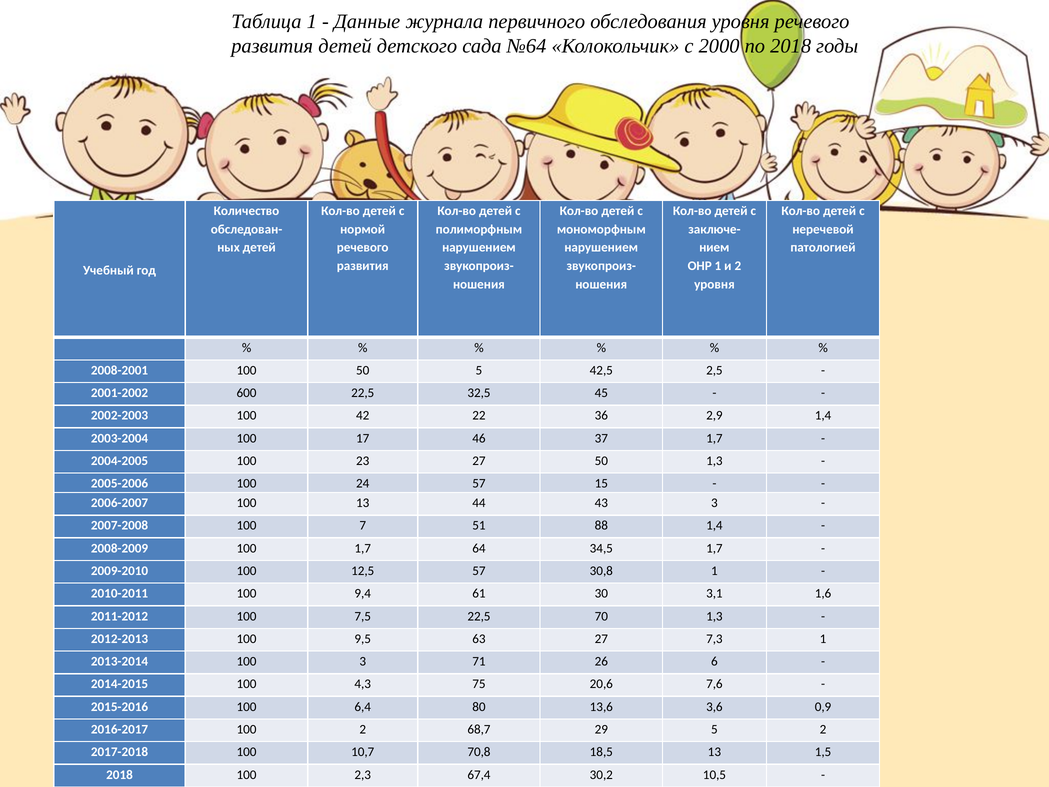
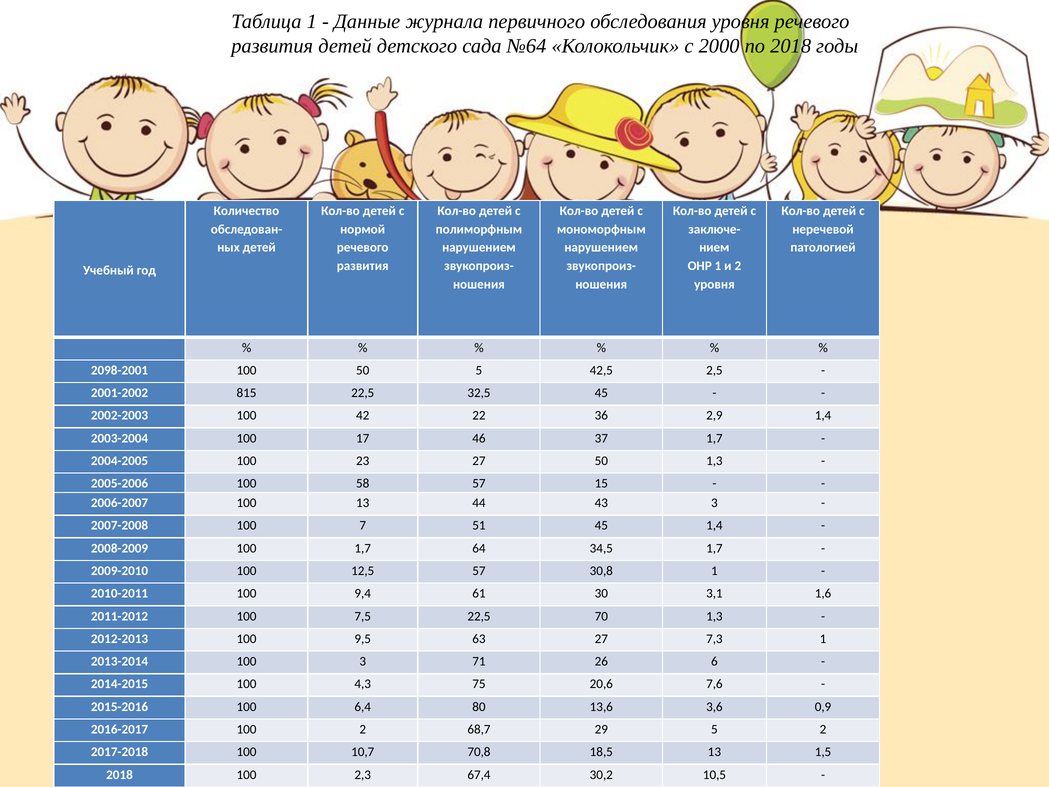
2008-2001: 2008-2001 -> 2098-2001 (120, 370)
600: 600 -> 815 (246, 393)
24: 24 -> 58 (363, 483)
51 88: 88 -> 45 (601, 525)
